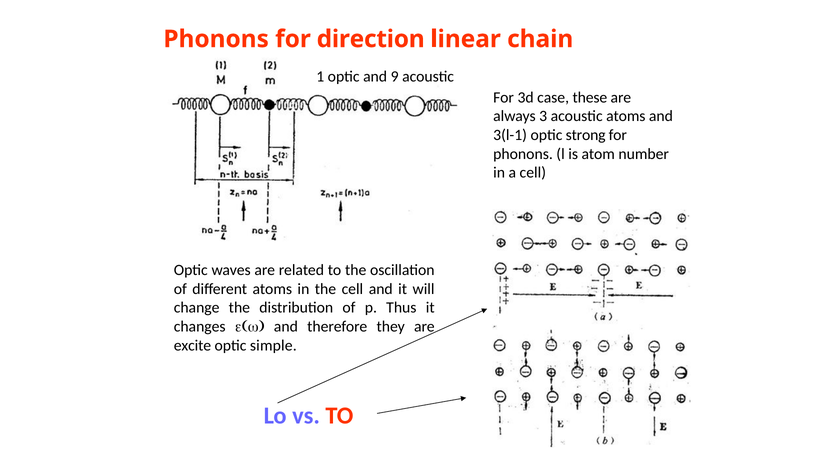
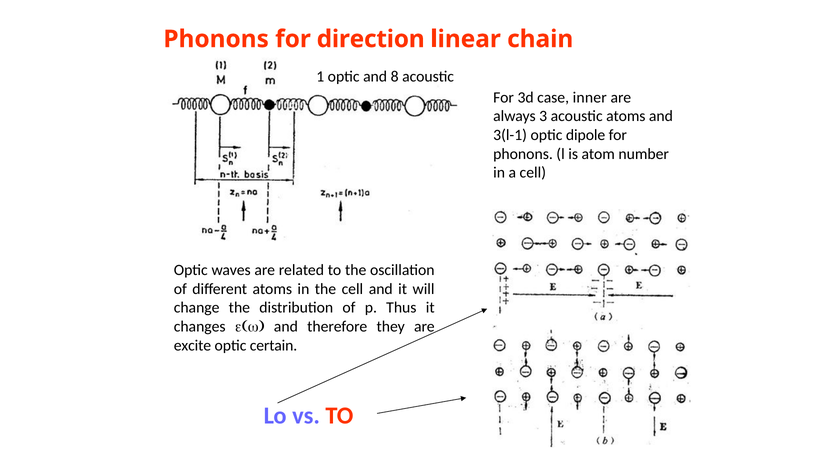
9: 9 -> 8 (395, 76)
these: these -> inner (590, 97)
strong: strong -> dipole (586, 135)
simple: simple -> certain (274, 346)
